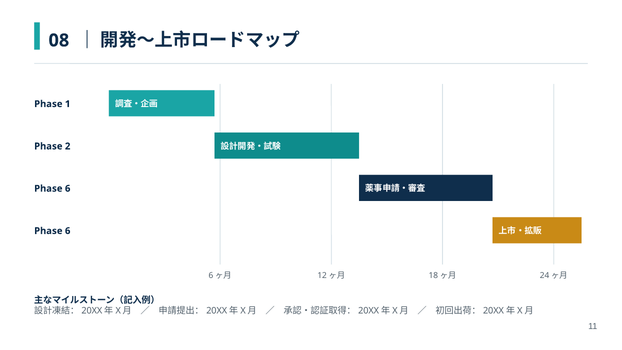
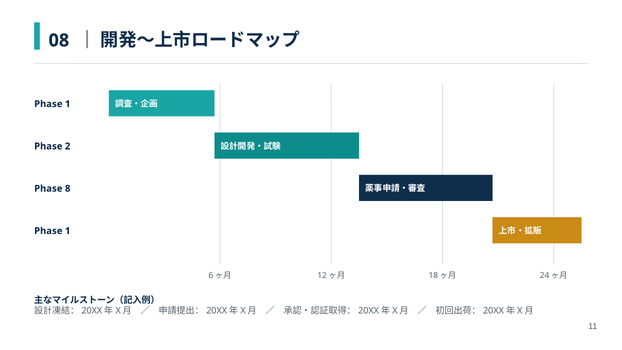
6: 6 -> 8 (68, 188)
6: 6 -> 1 (68, 231)
